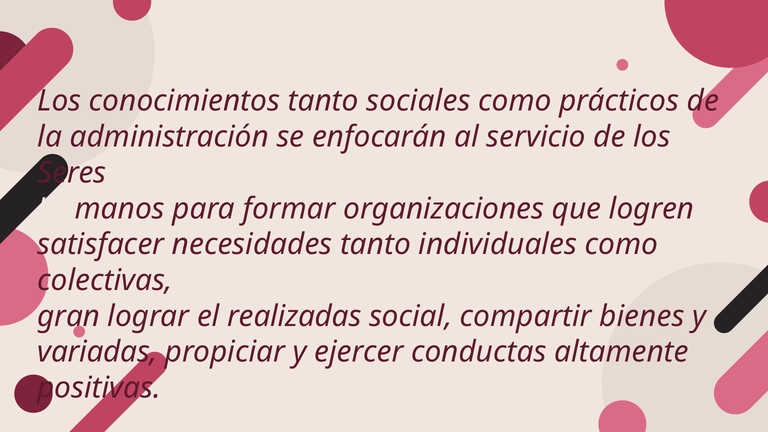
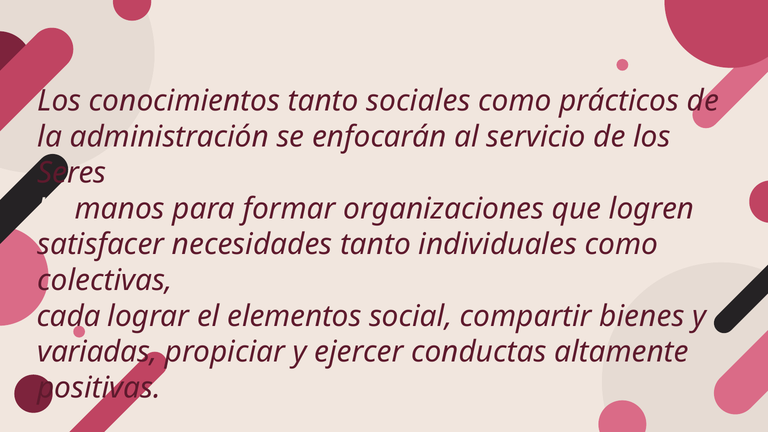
gran: gran -> cada (69, 316)
realizadas: realizadas -> elementos (294, 316)
